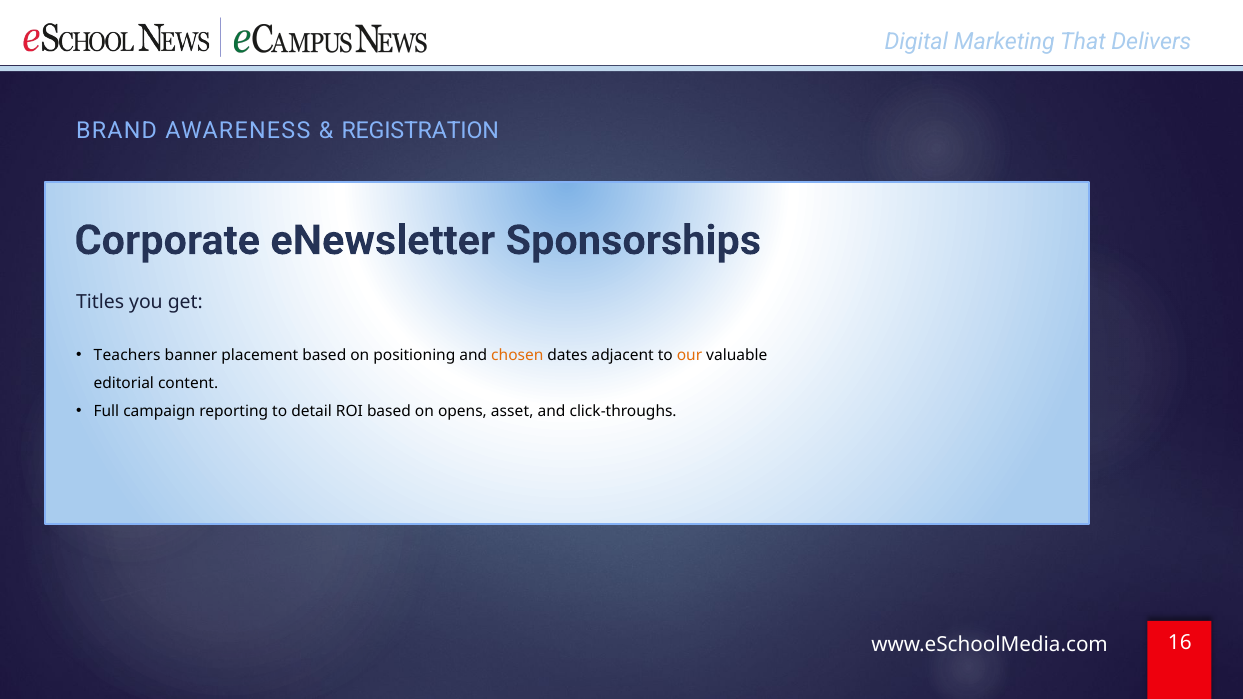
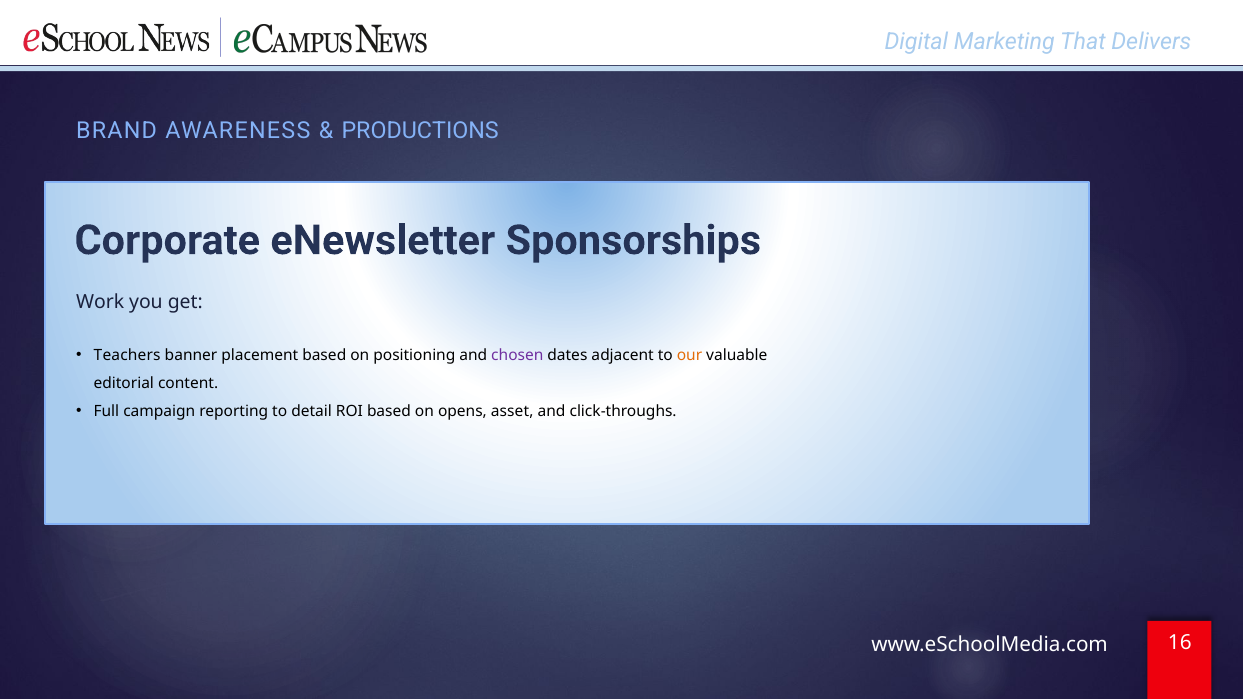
REGISTRATION: REGISTRATION -> PRODUCTIONS (420, 131)
Titles: Titles -> Work (100, 303)
chosen colour: orange -> purple (517, 356)
